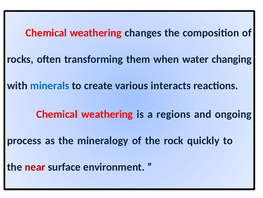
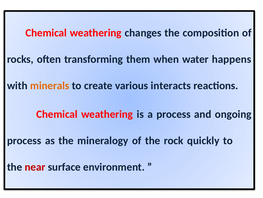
changing: changing -> happens (232, 59)
minerals colour: blue -> orange (50, 85)
a regions: regions -> process (174, 114)
